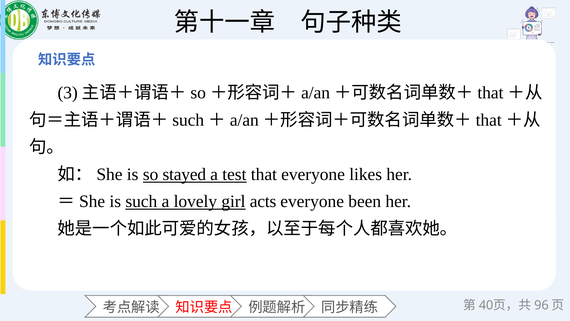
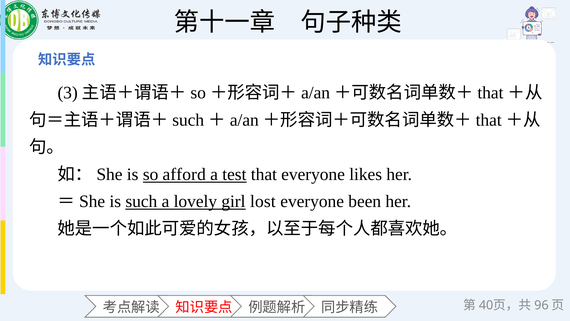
stayed: stayed -> afford (184, 174)
acts: acts -> lost (263, 201)
